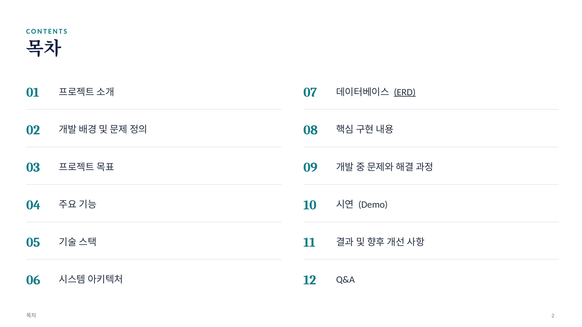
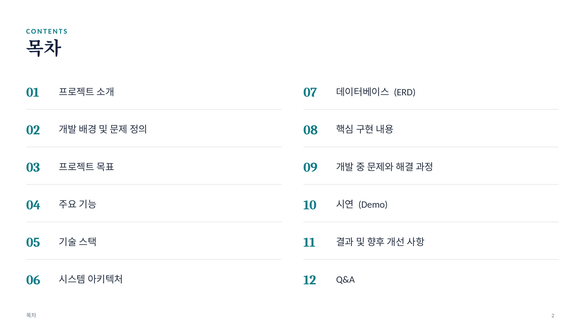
ERD underline: present -> none (405, 92)
